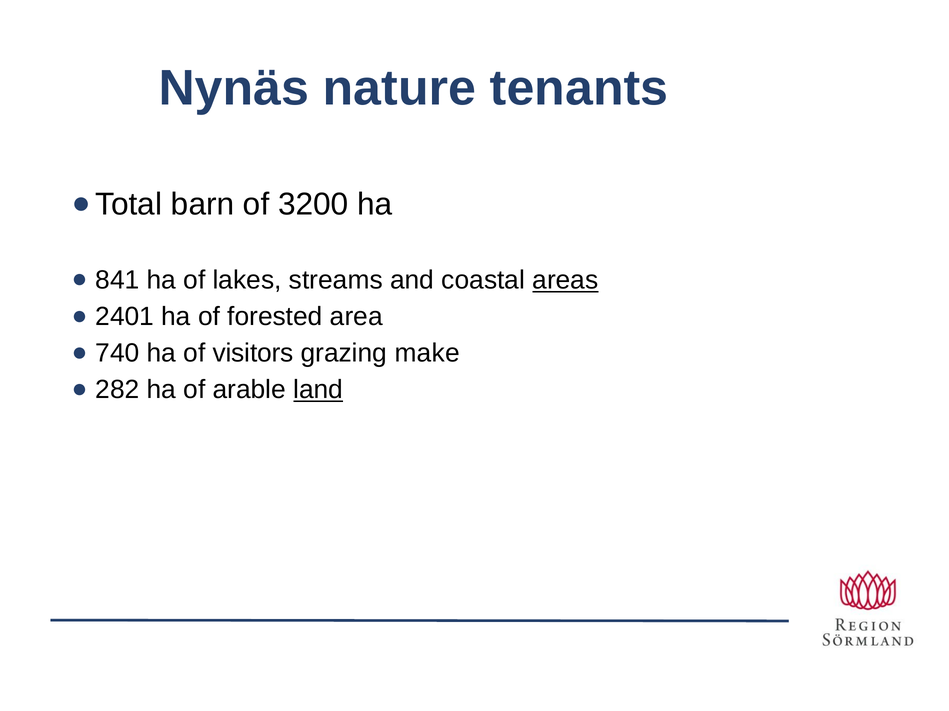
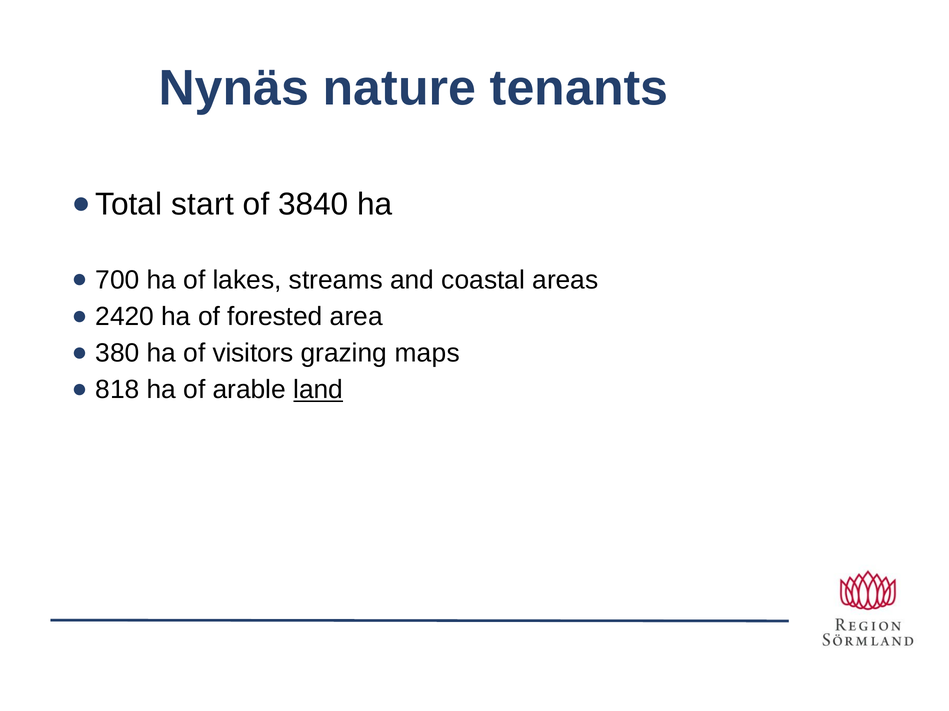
barn: barn -> start (202, 205)
3200: 3200 -> 3840 (313, 205)
841: 841 -> 700 (117, 281)
areas underline: present -> none (565, 281)
2401: 2401 -> 2420 (125, 317)
740: 740 -> 380 (117, 354)
make: make -> maps (427, 354)
282: 282 -> 818 (117, 390)
